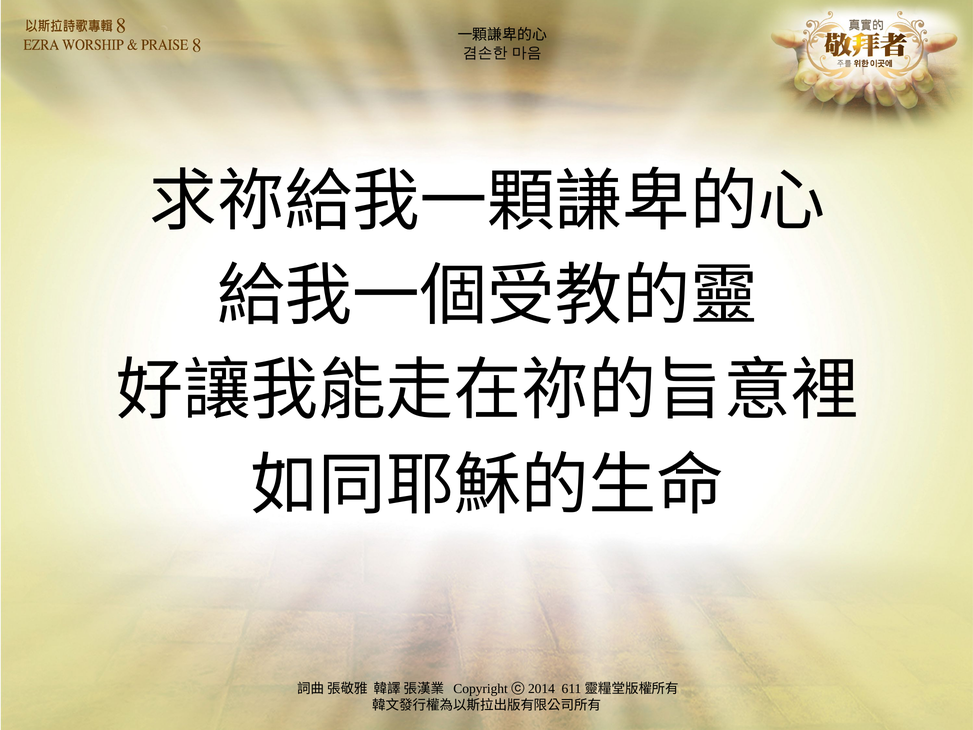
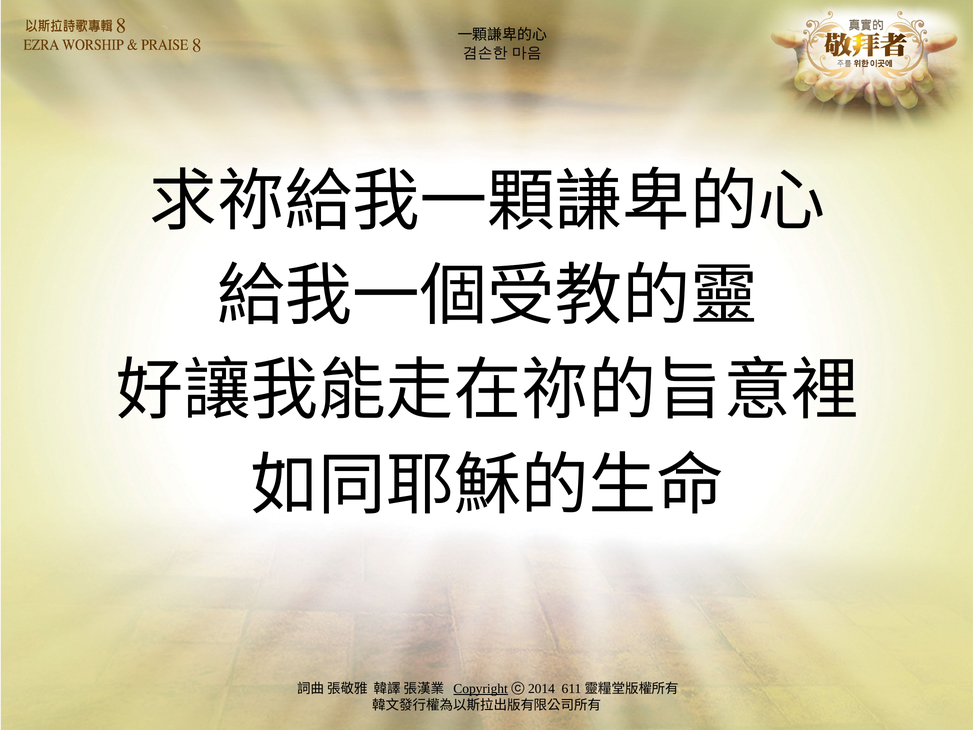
Copyright underline: none -> present (481, 689)
